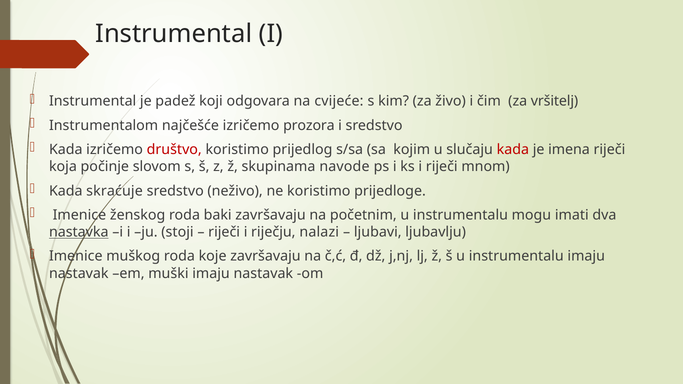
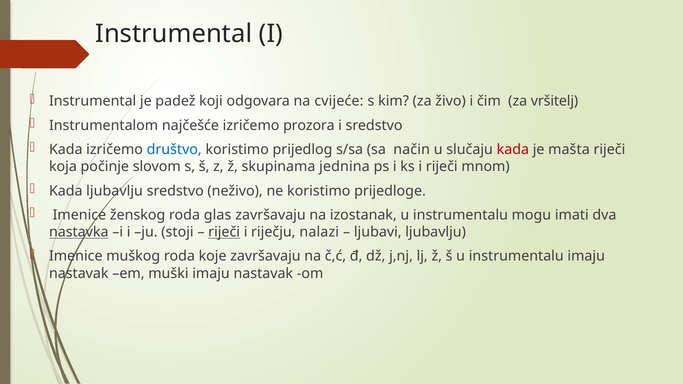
društvo colour: red -> blue (174, 150)
kojim: kojim -> način (412, 150)
imena: imena -> mašta (569, 150)
navode: navode -> jednina (344, 167)
Kada skraćuje: skraćuje -> ljubavlju (115, 191)
baki: baki -> glas (218, 215)
početnim: početnim -> izostanak (363, 215)
riječi underline: none -> present (224, 232)
